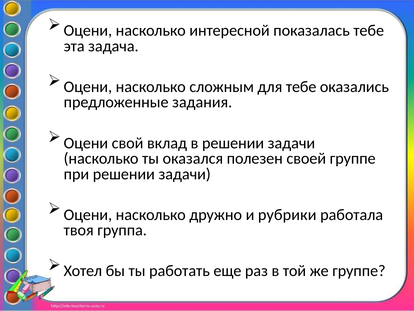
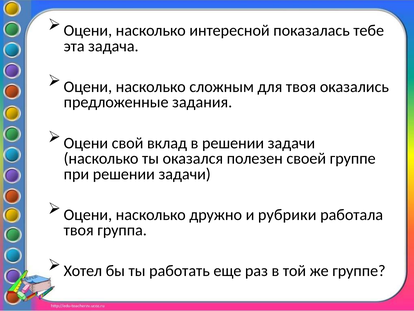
для тебе: тебе -> твоя (301, 87)
